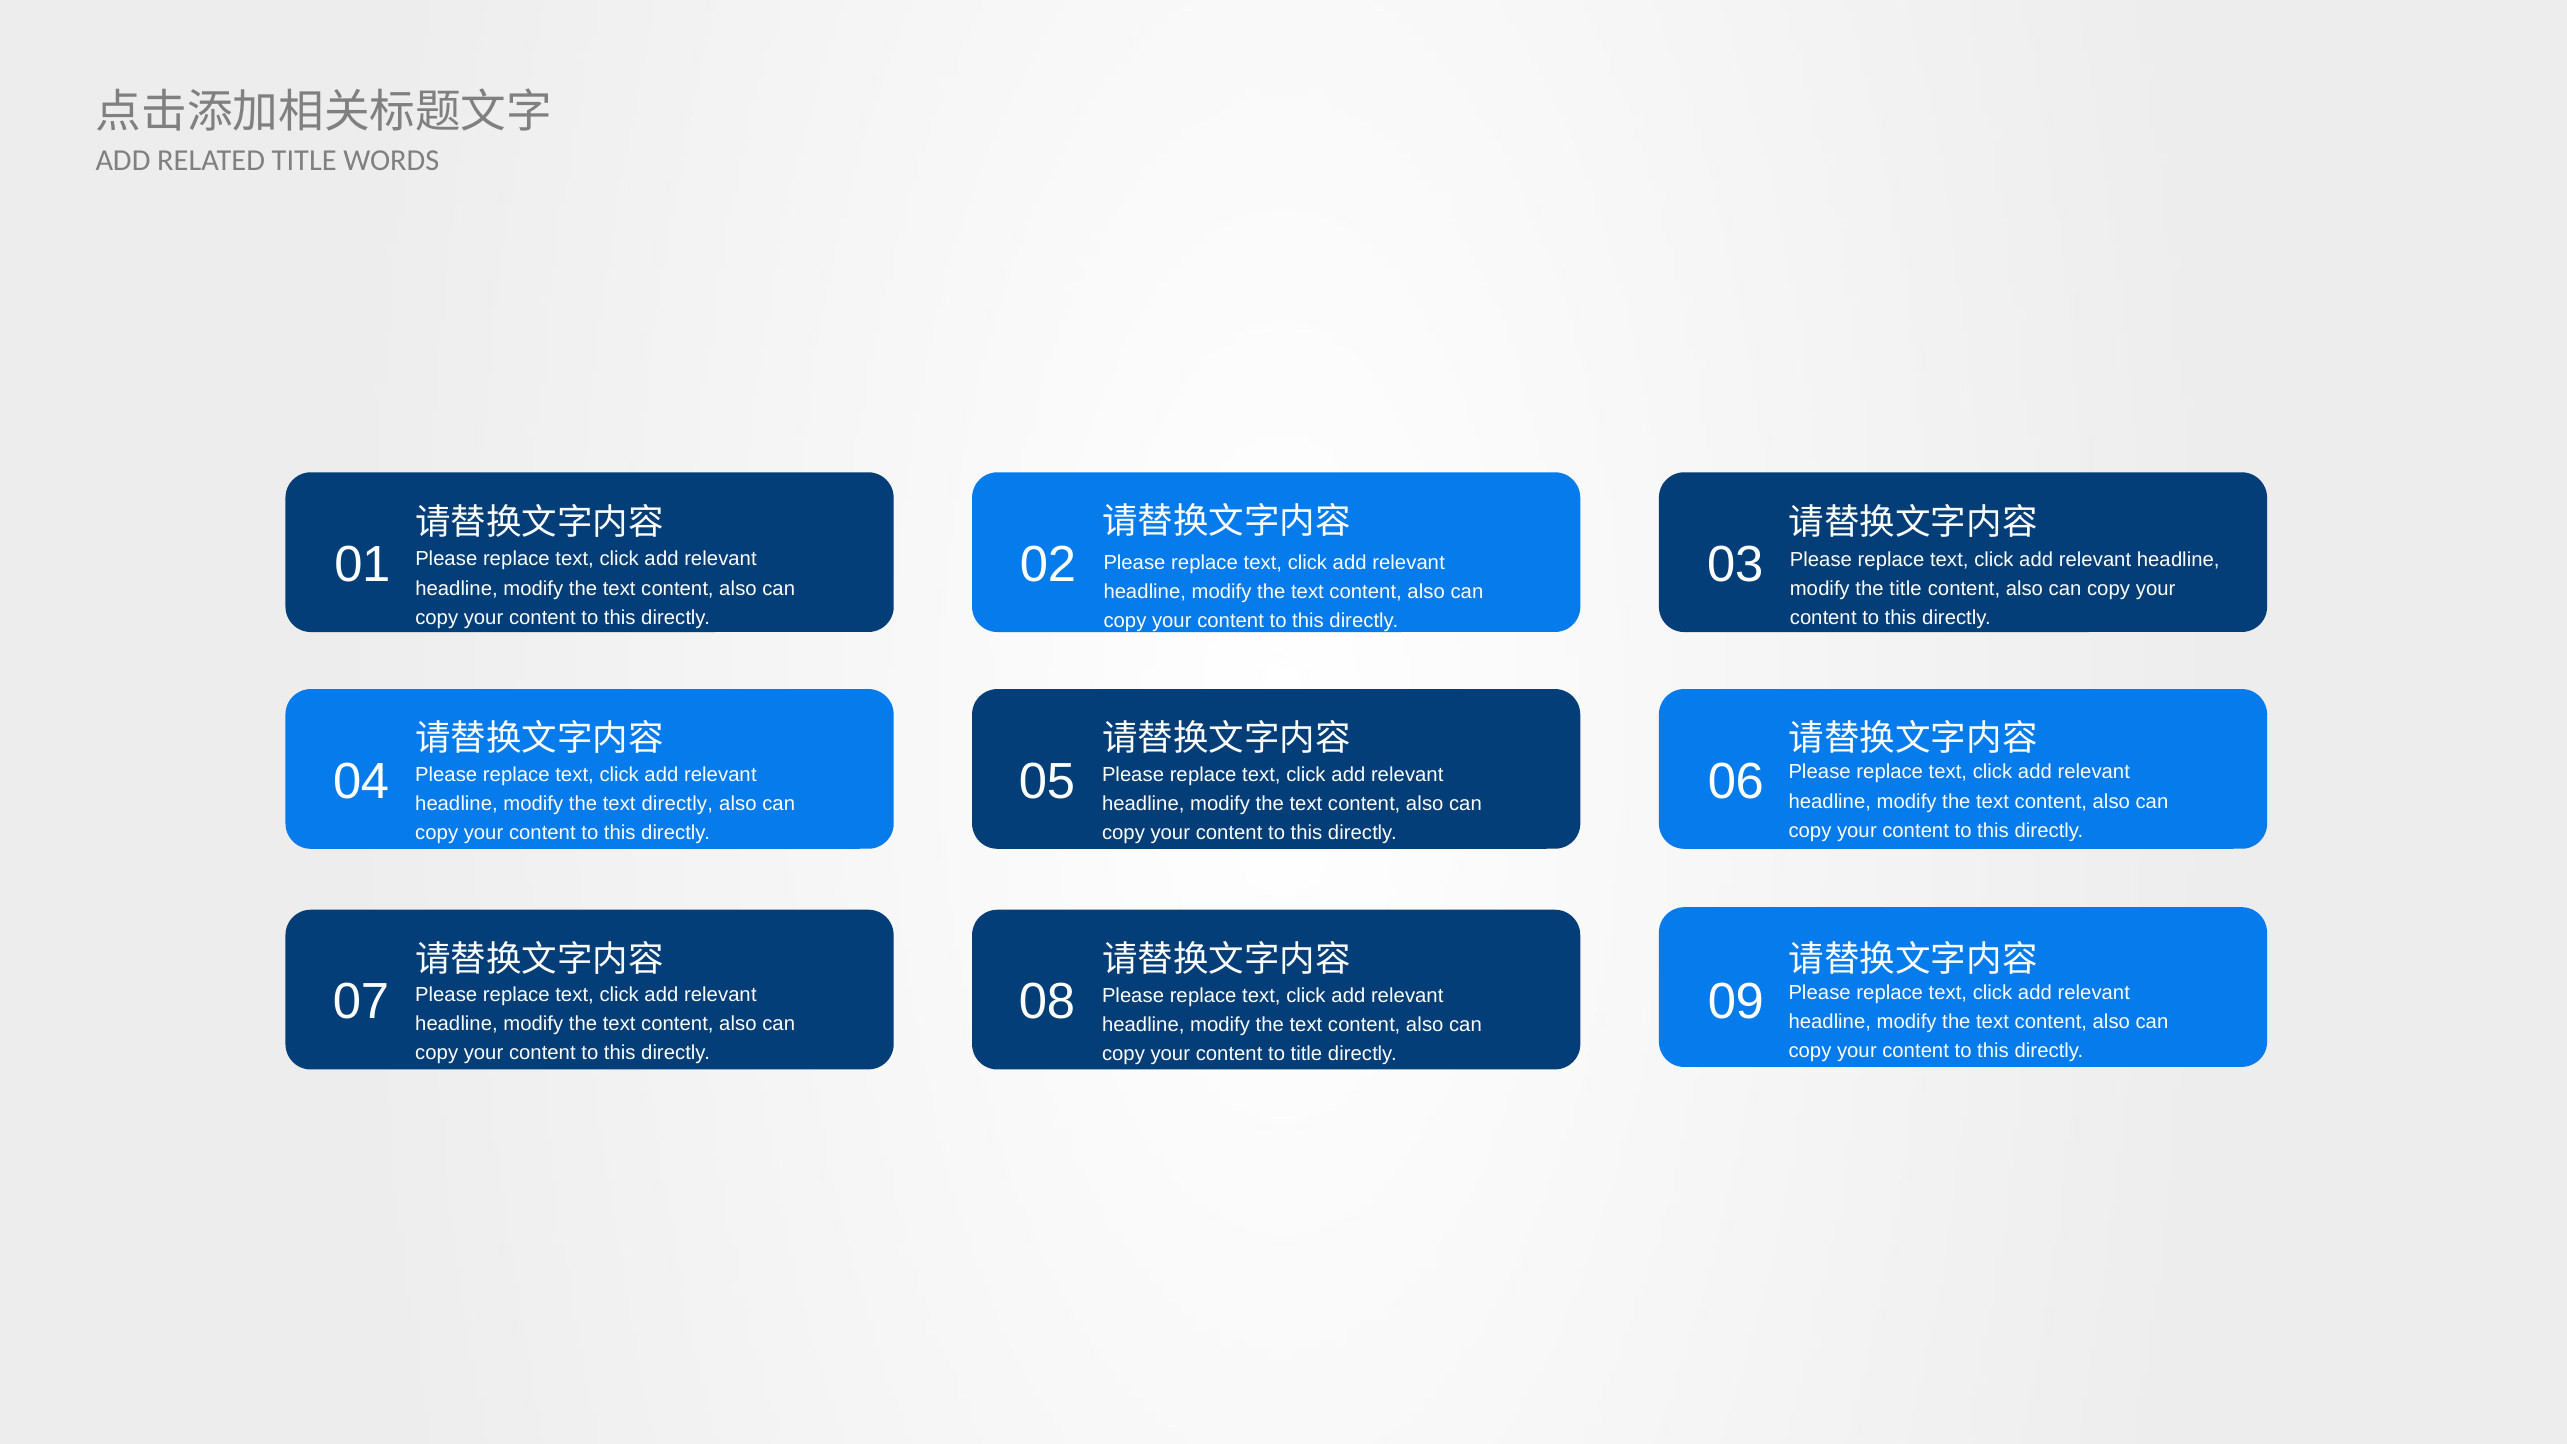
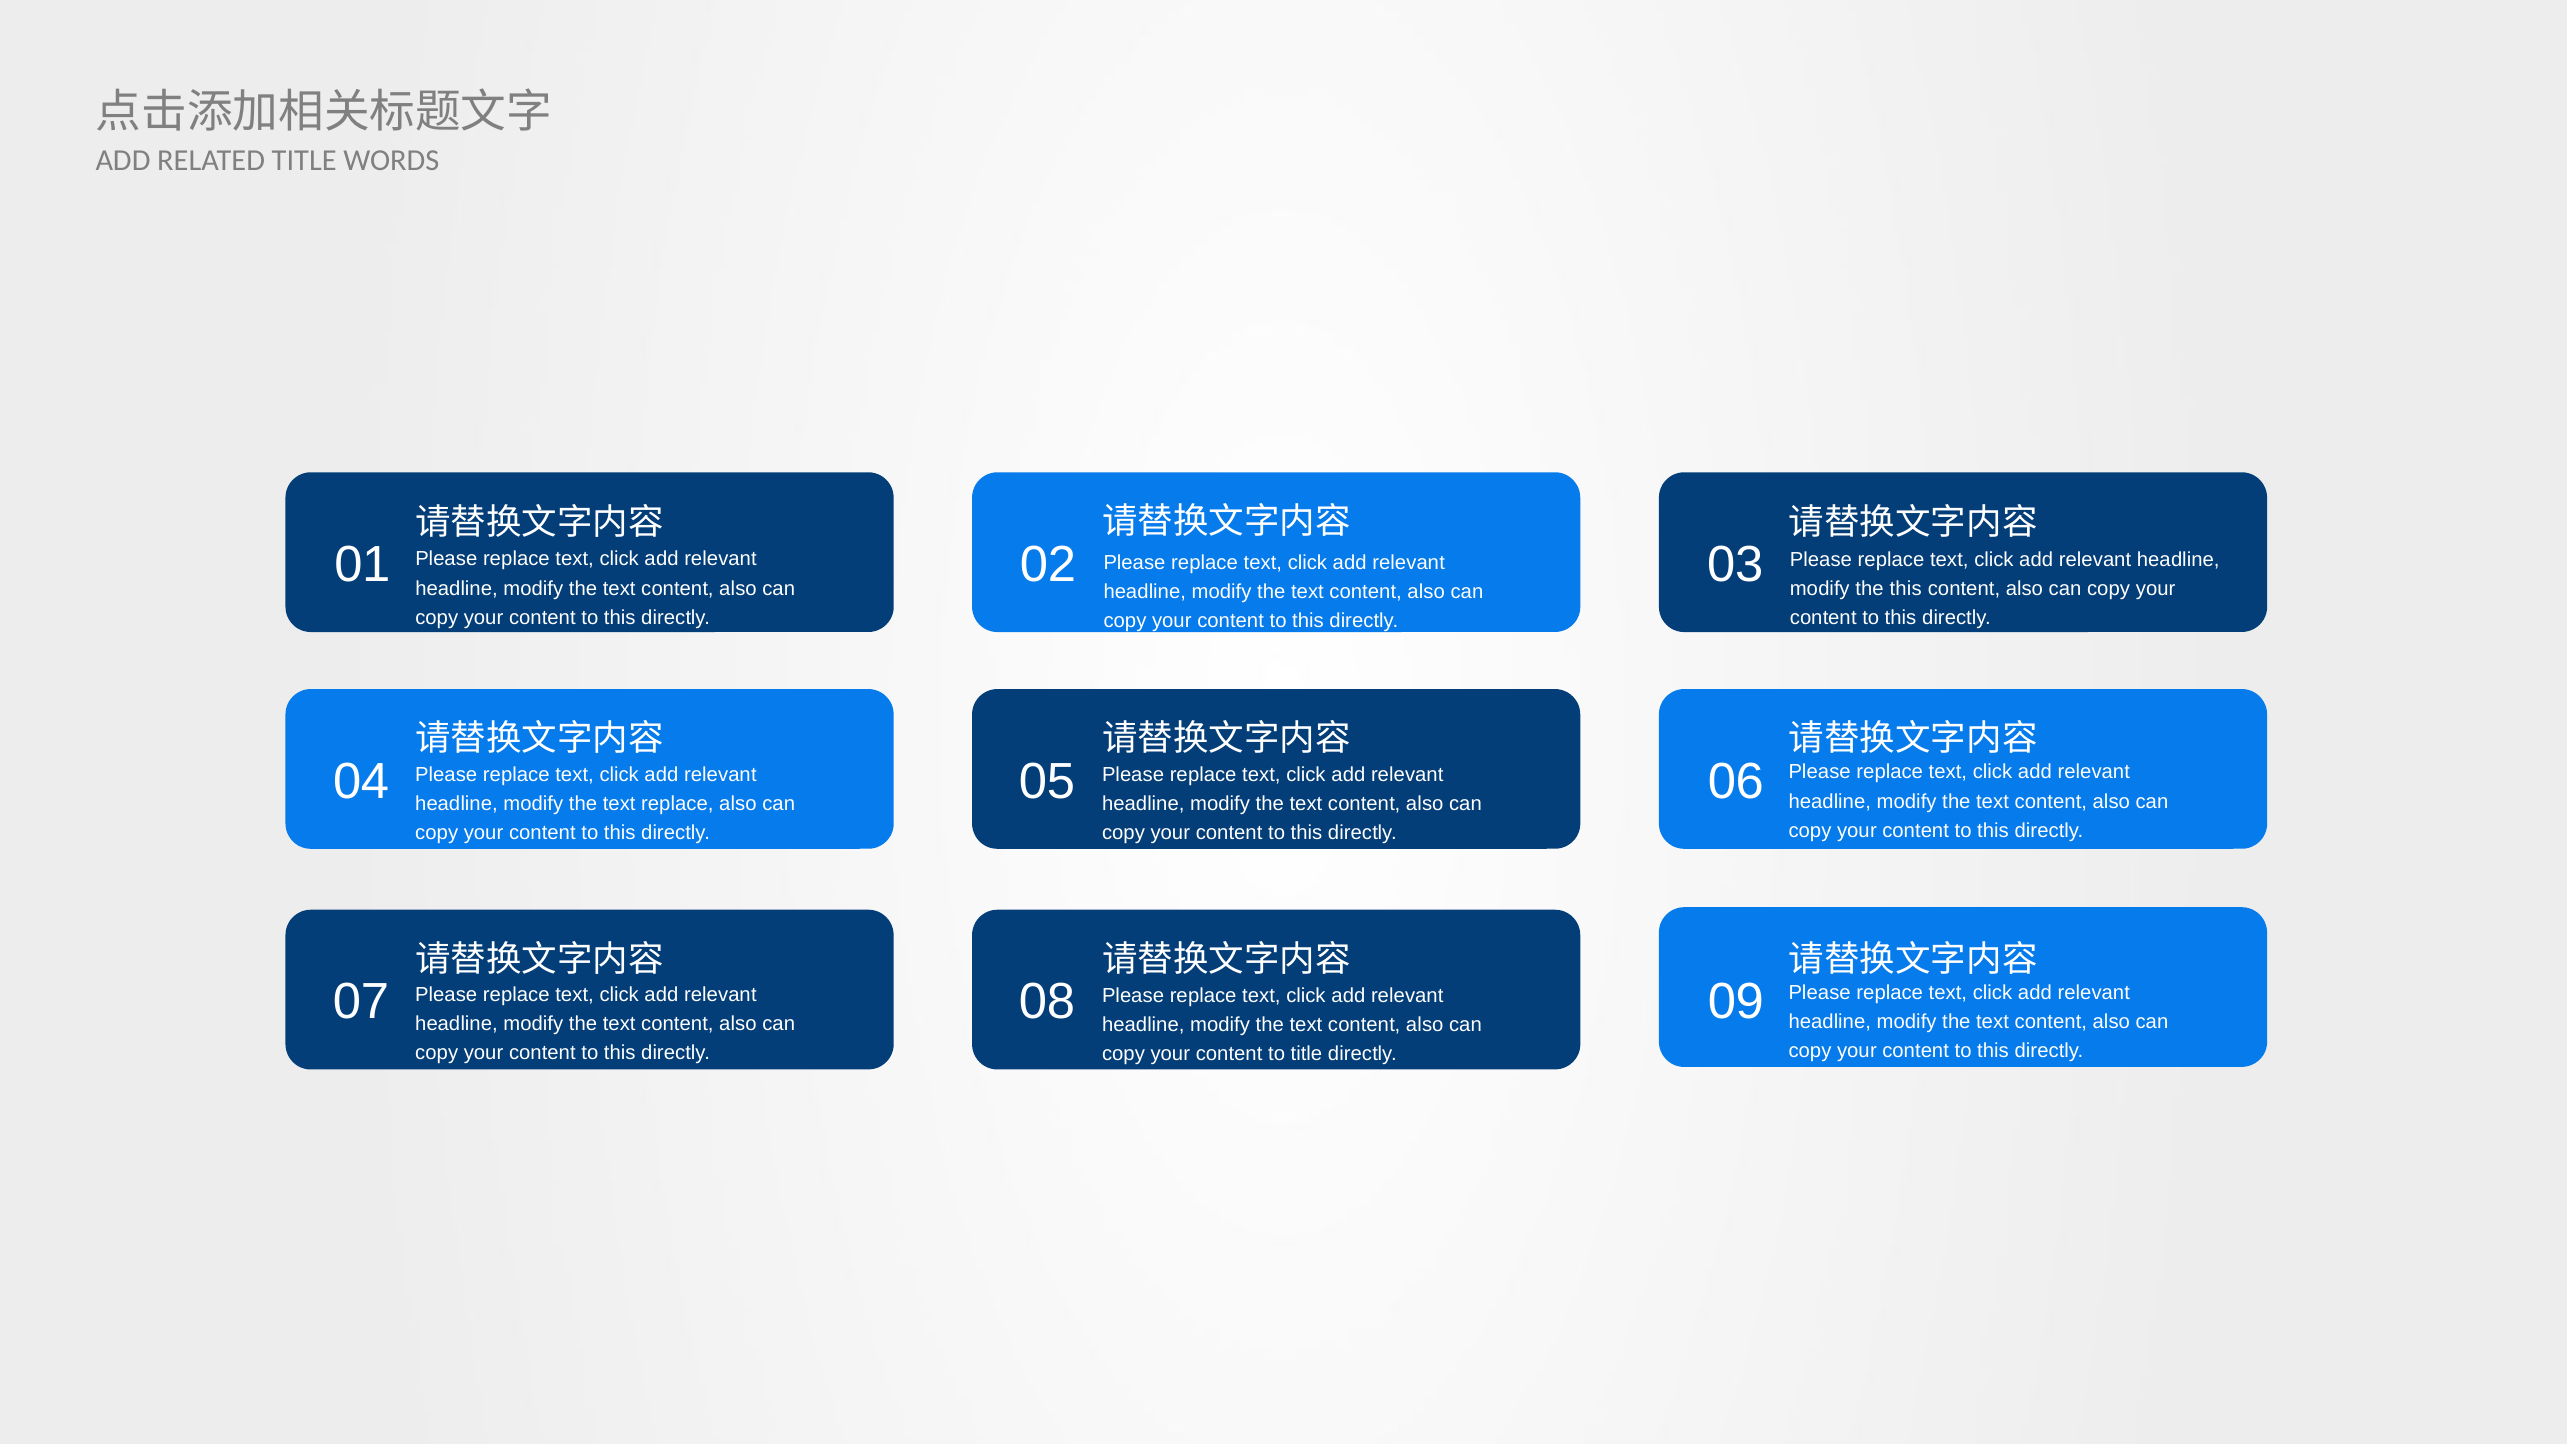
the title: title -> this (1906, 589)
text directly: directly -> replace (677, 804)
